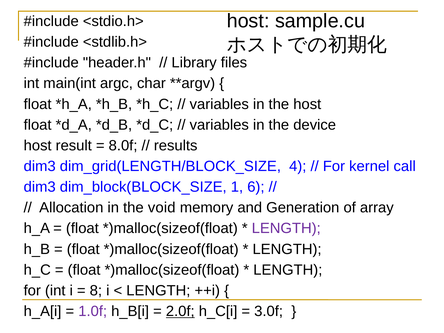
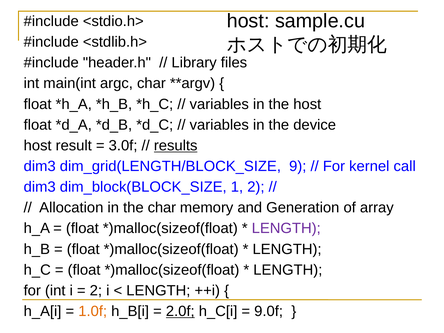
8.0f: 8.0f -> 3.0f (123, 146)
results underline: none -> present (176, 146)
4: 4 -> 9 (298, 166)
1 6: 6 -> 2 (256, 187)
the void: void -> char (162, 208)
8: 8 -> 2 (96, 291)
1.0f colour: purple -> orange (93, 311)
3.0f: 3.0f -> 9.0f (269, 311)
